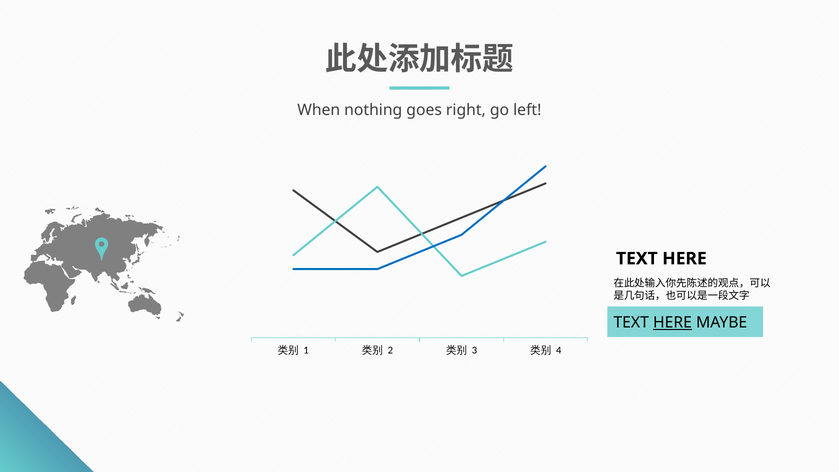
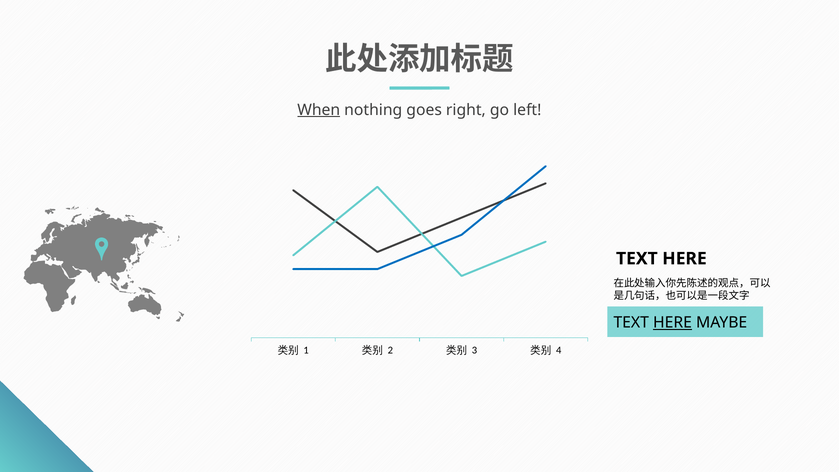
When underline: none -> present (319, 110)
